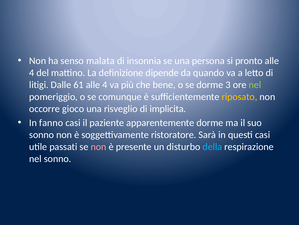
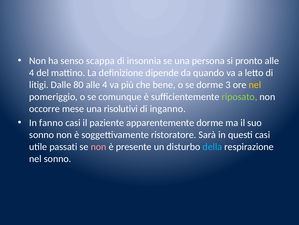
malata: malata -> scappa (100, 61)
61: 61 -> 80 (79, 84)
nel colour: light green -> yellow (255, 84)
riposato colour: yellow -> light green (239, 96)
gioco: gioco -> mese (73, 108)
risveglio: risveglio -> risolutivi (121, 108)
implicita: implicita -> inganno (168, 108)
